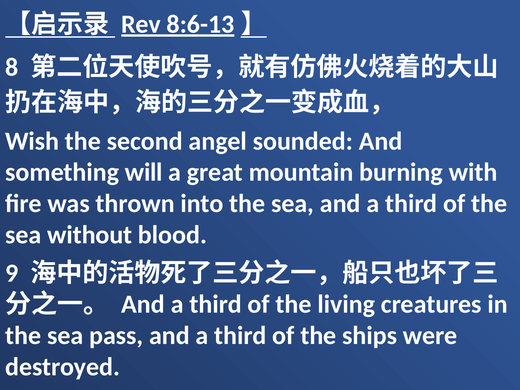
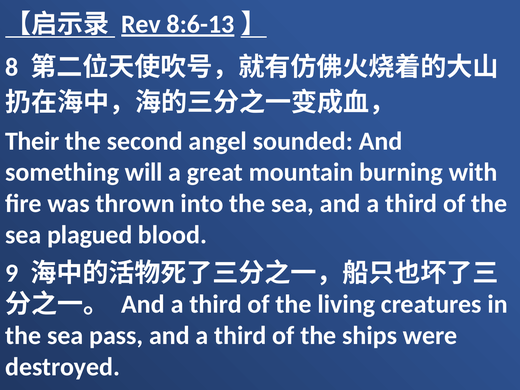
Wish: Wish -> Their (32, 141)
without: without -> plagued (90, 235)
